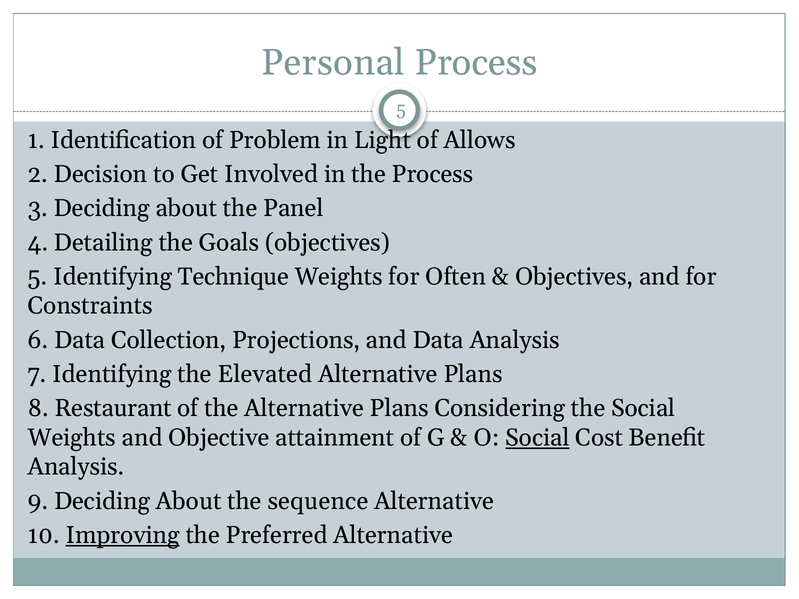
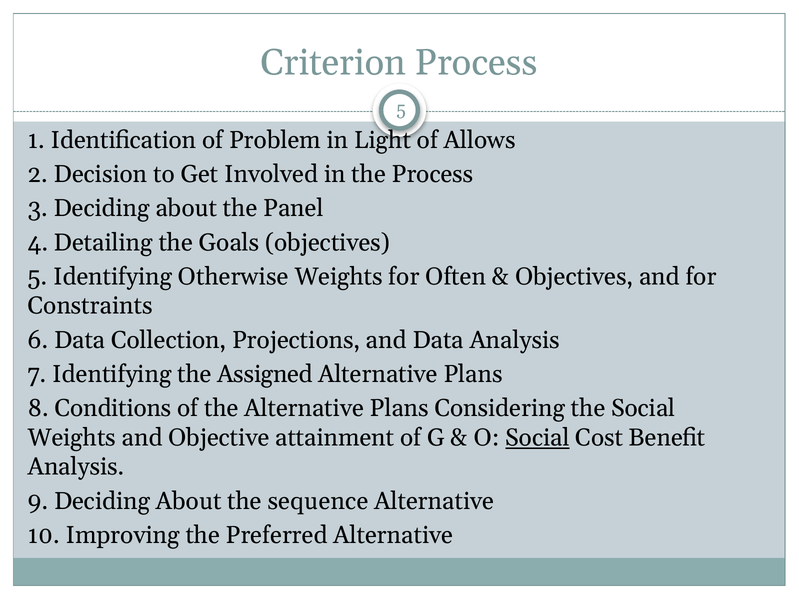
Personal: Personal -> Criterion (333, 63)
Technique: Technique -> Otherwise (233, 277)
Elevated: Elevated -> Assigned (265, 374)
Restaurant: Restaurant -> Conditions (113, 409)
Improving underline: present -> none (123, 535)
